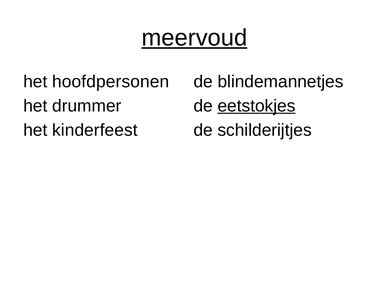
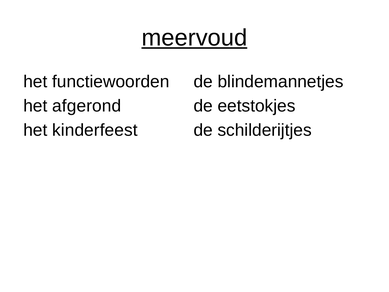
hoofdpersonen: hoofdpersonen -> functiewoorden (111, 82)
drummer: drummer -> afgerond (87, 106)
eetstokjes underline: present -> none (257, 106)
